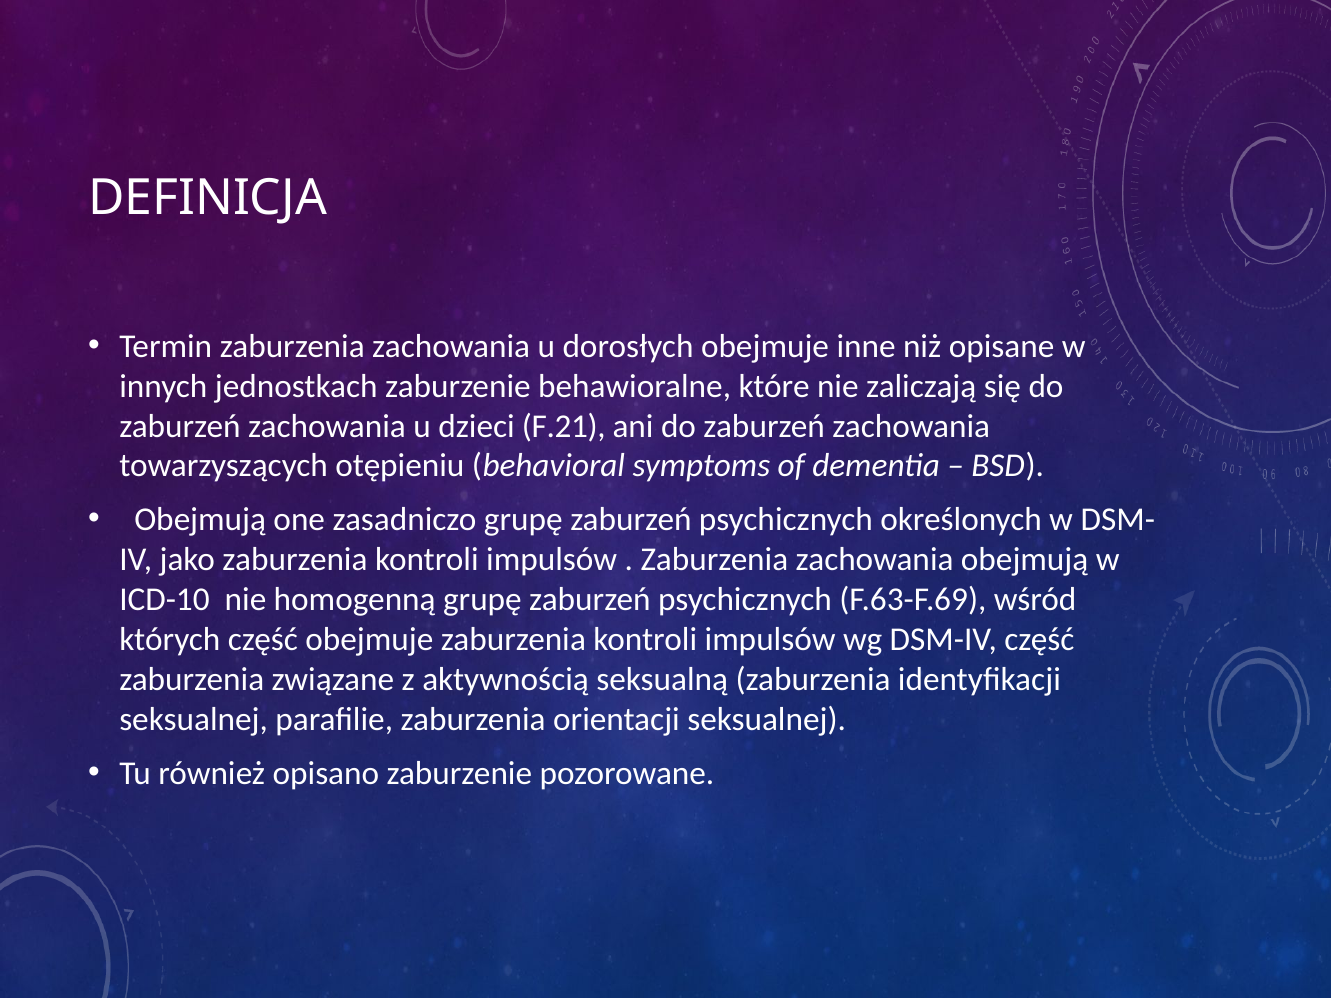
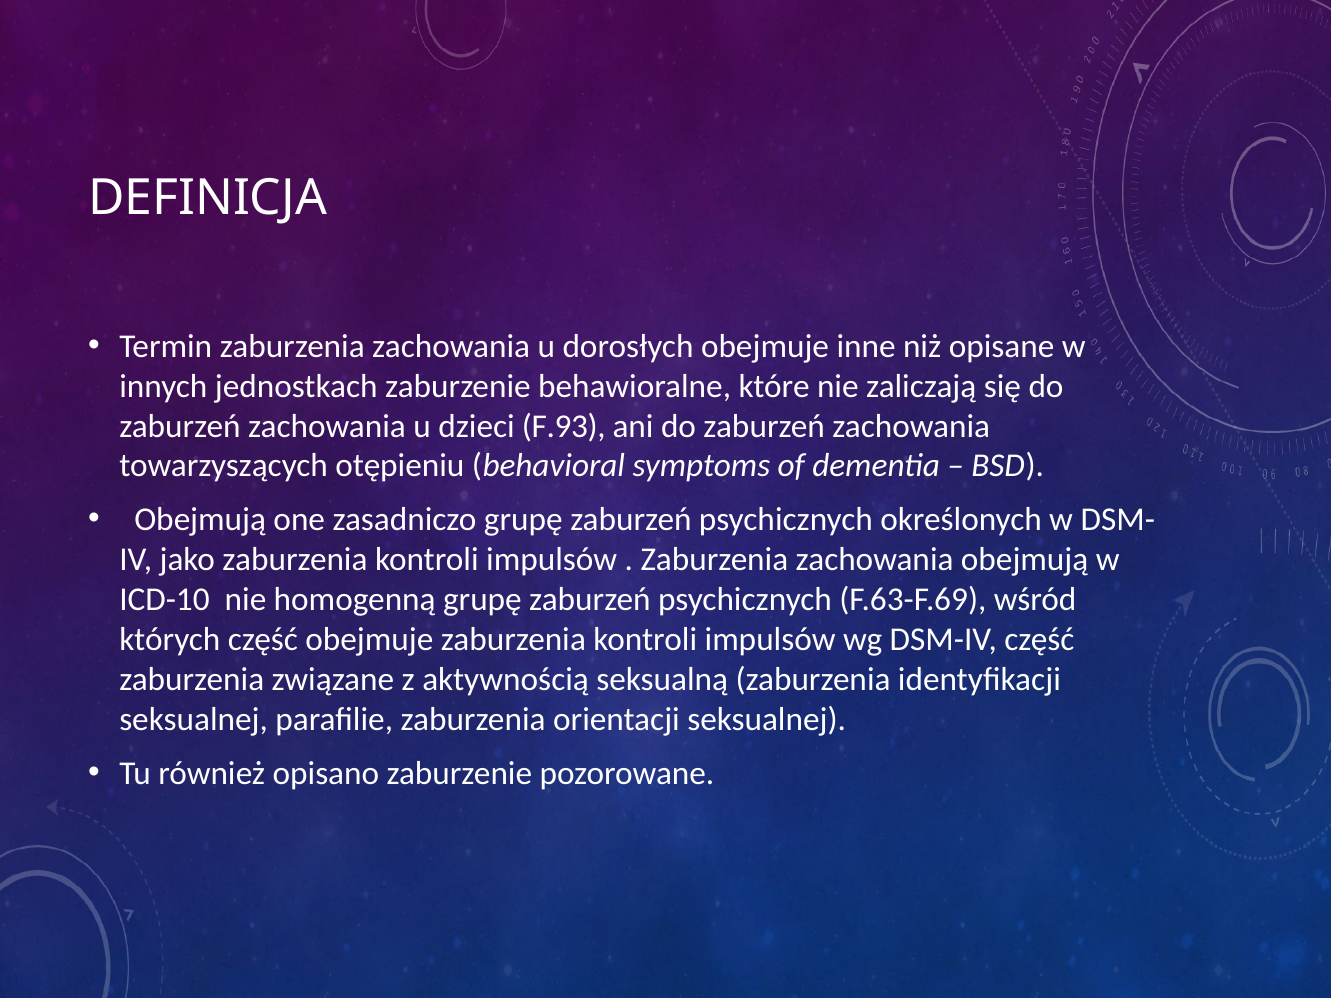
F.21: F.21 -> F.93 (564, 426)
